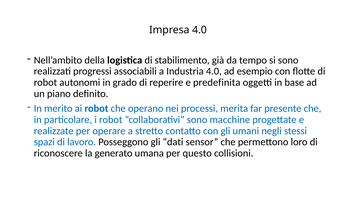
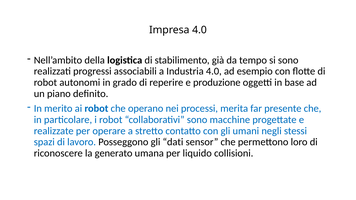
predefinita: predefinita -> produzione (217, 83)
questo: questo -> liquido (197, 153)
